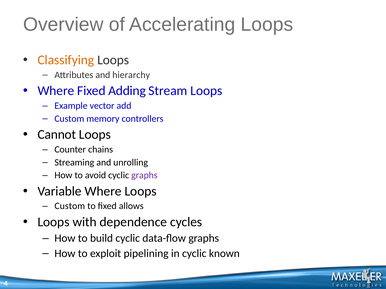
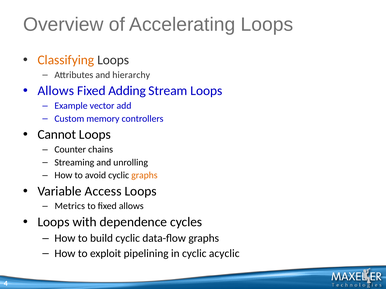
Where: Where -> Allows (56, 91)
graphs colour: purple -> orange (144, 176)
Variable Where: Where -> Access (103, 191)
Custom: Custom -> Metrics (70, 206)
known: known -> acyclic (224, 254)
